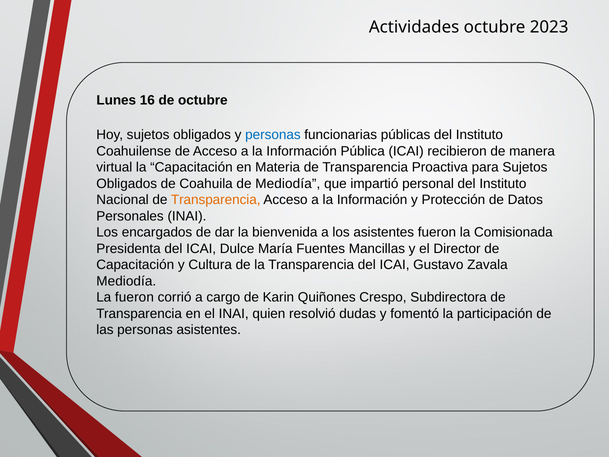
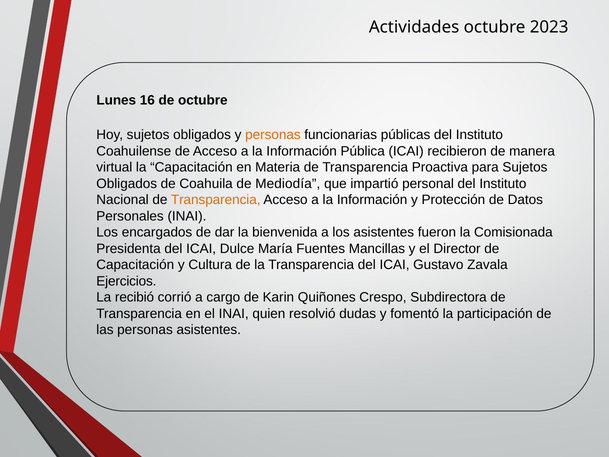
personas colour: blue -> orange (273, 135)
Mediodía: Mediodía -> Ejercicios (126, 281)
La fueron: fueron -> recibió (135, 297)
